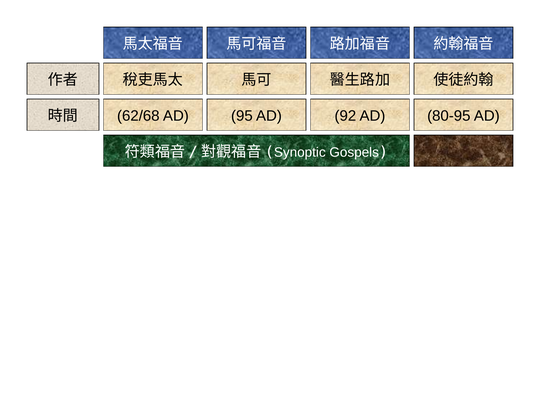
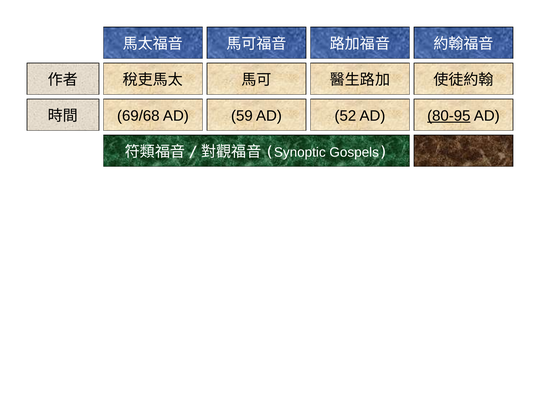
62/68: 62/68 -> 69/68 (138, 116)
95: 95 -> 59 (242, 116)
92: 92 -> 52 (345, 116)
80-95 underline: none -> present (449, 116)
